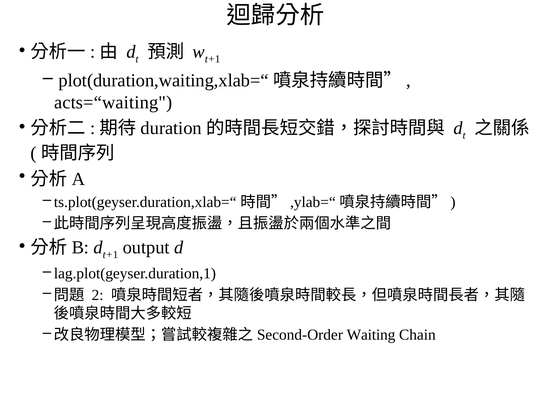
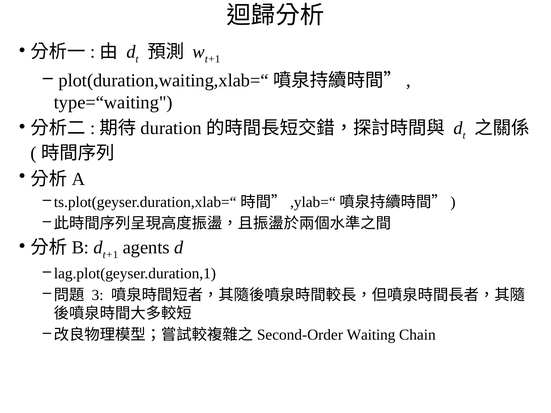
acts=“waiting: acts=“waiting -> type=“waiting (113, 103)
output: output -> agents (146, 248)
2: 2 -> 3 (98, 295)
